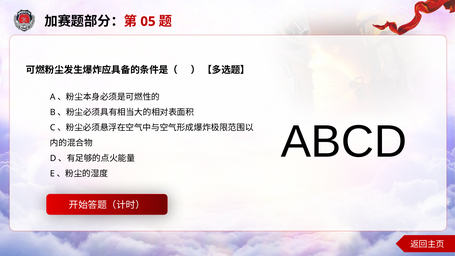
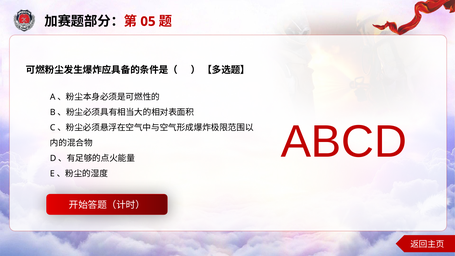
ABCD colour: black -> red (344, 142)
